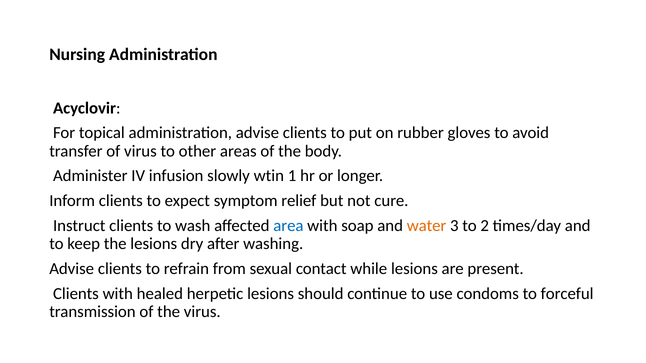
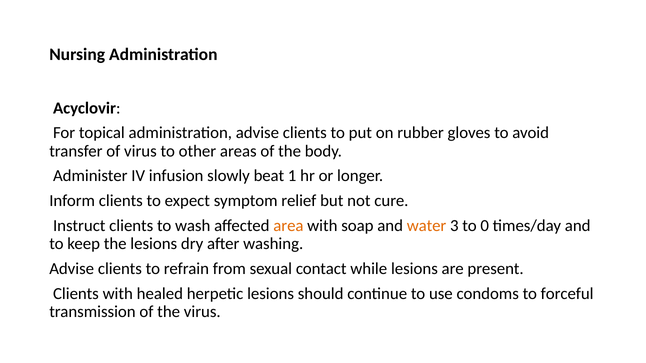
wtin: wtin -> beat (269, 176)
area colour: blue -> orange (288, 226)
2: 2 -> 0 (485, 226)
